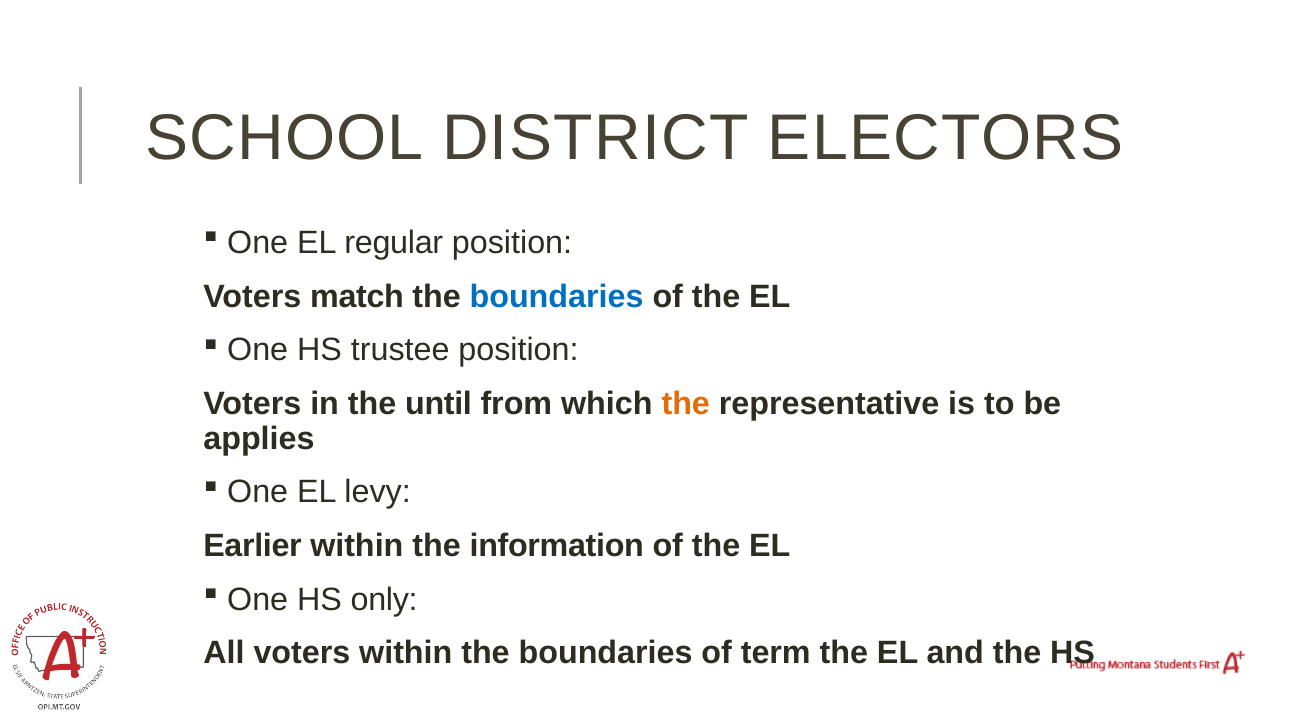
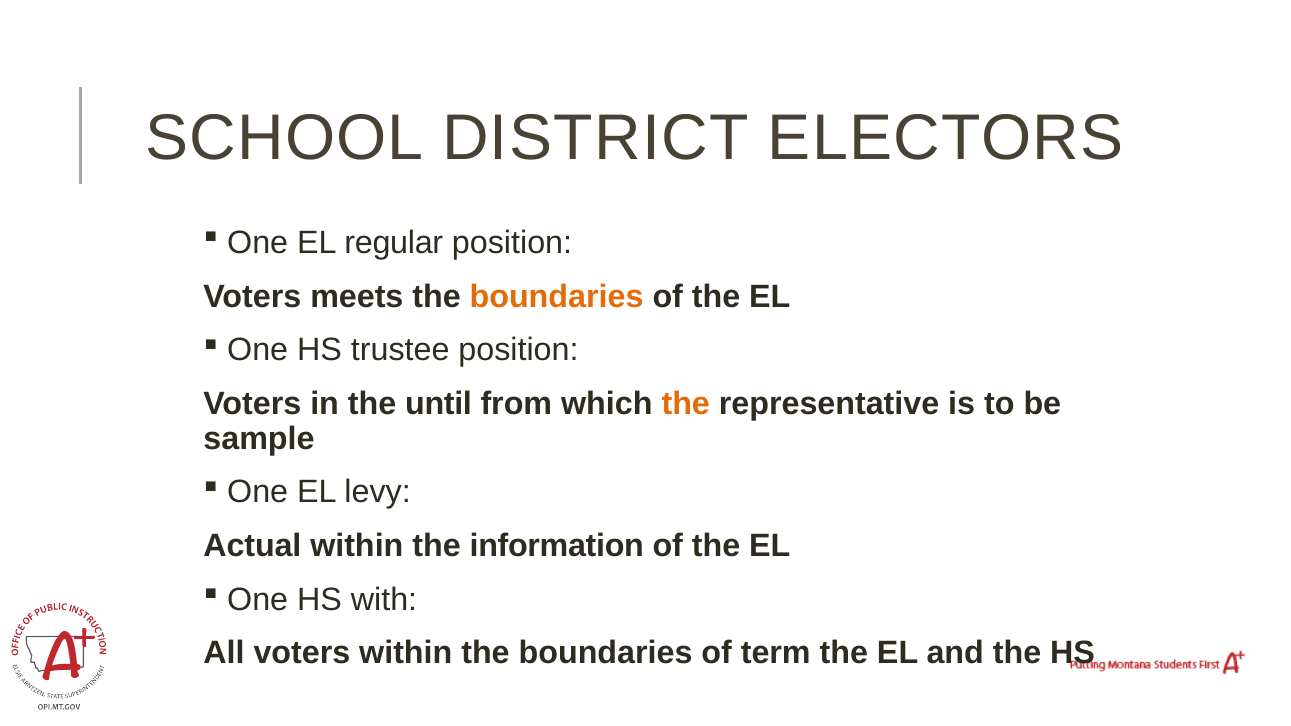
match: match -> meets (357, 297)
boundaries colour: blue -> orange (557, 297)
applies: applies -> sample (259, 439)
Earlier: Earlier -> Actual (252, 546)
only: only -> with (384, 600)
